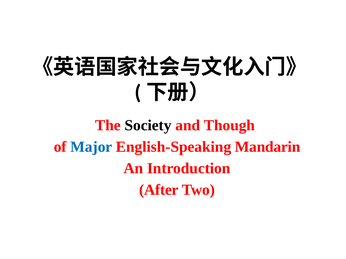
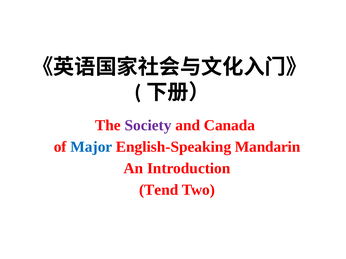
Society colour: black -> purple (148, 126)
Though: Though -> Canada (230, 126)
After: After -> Tend (159, 190)
